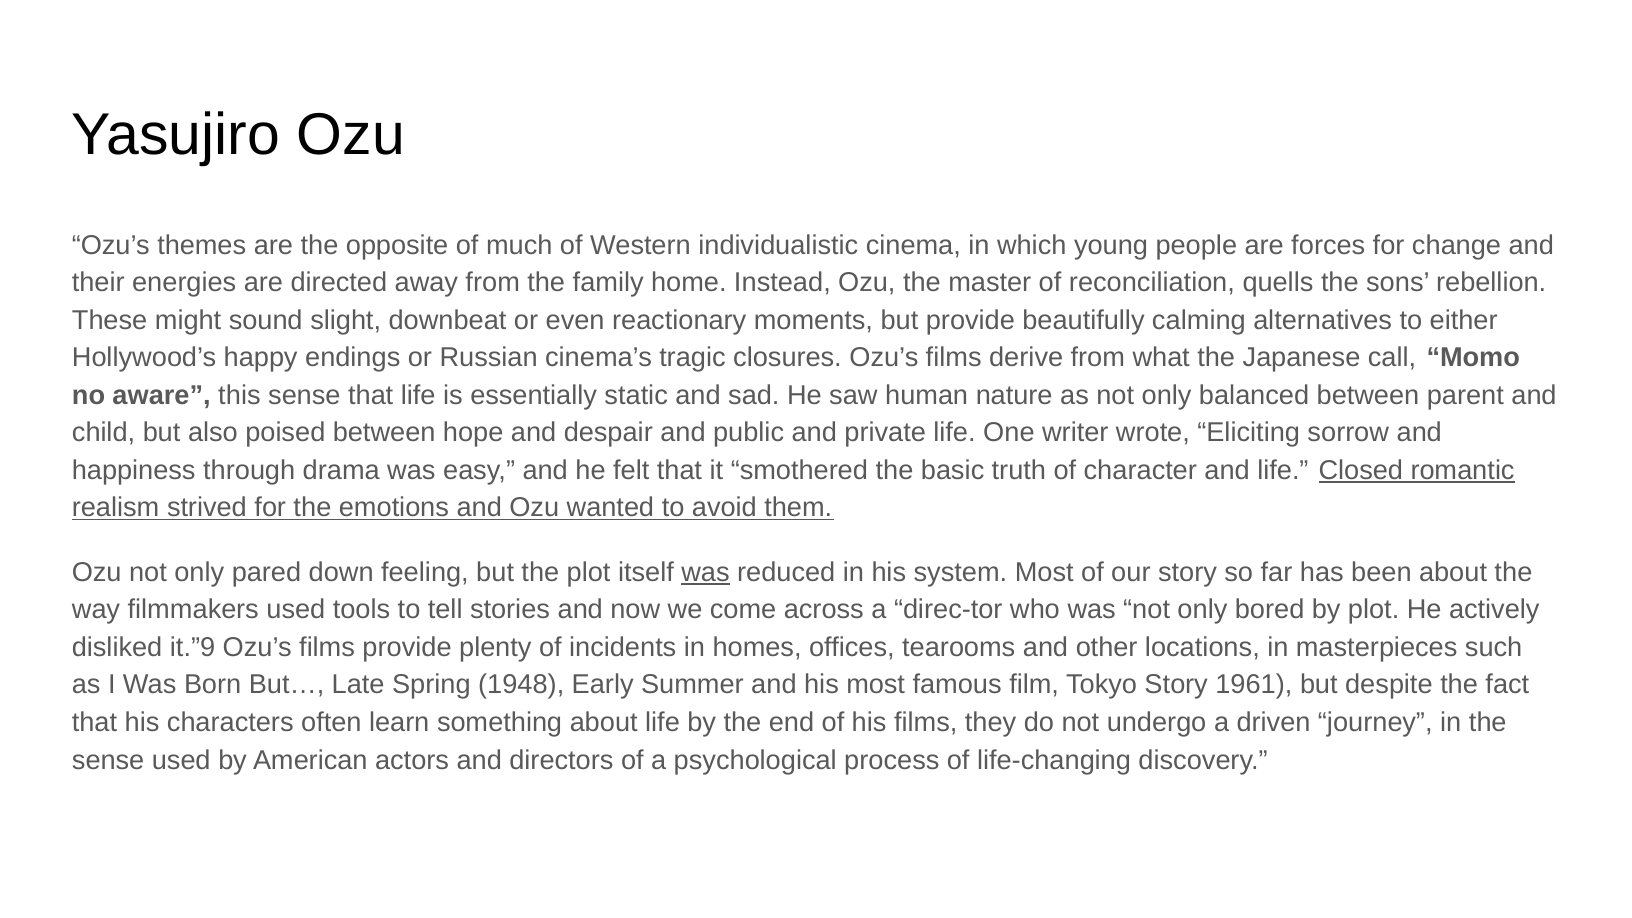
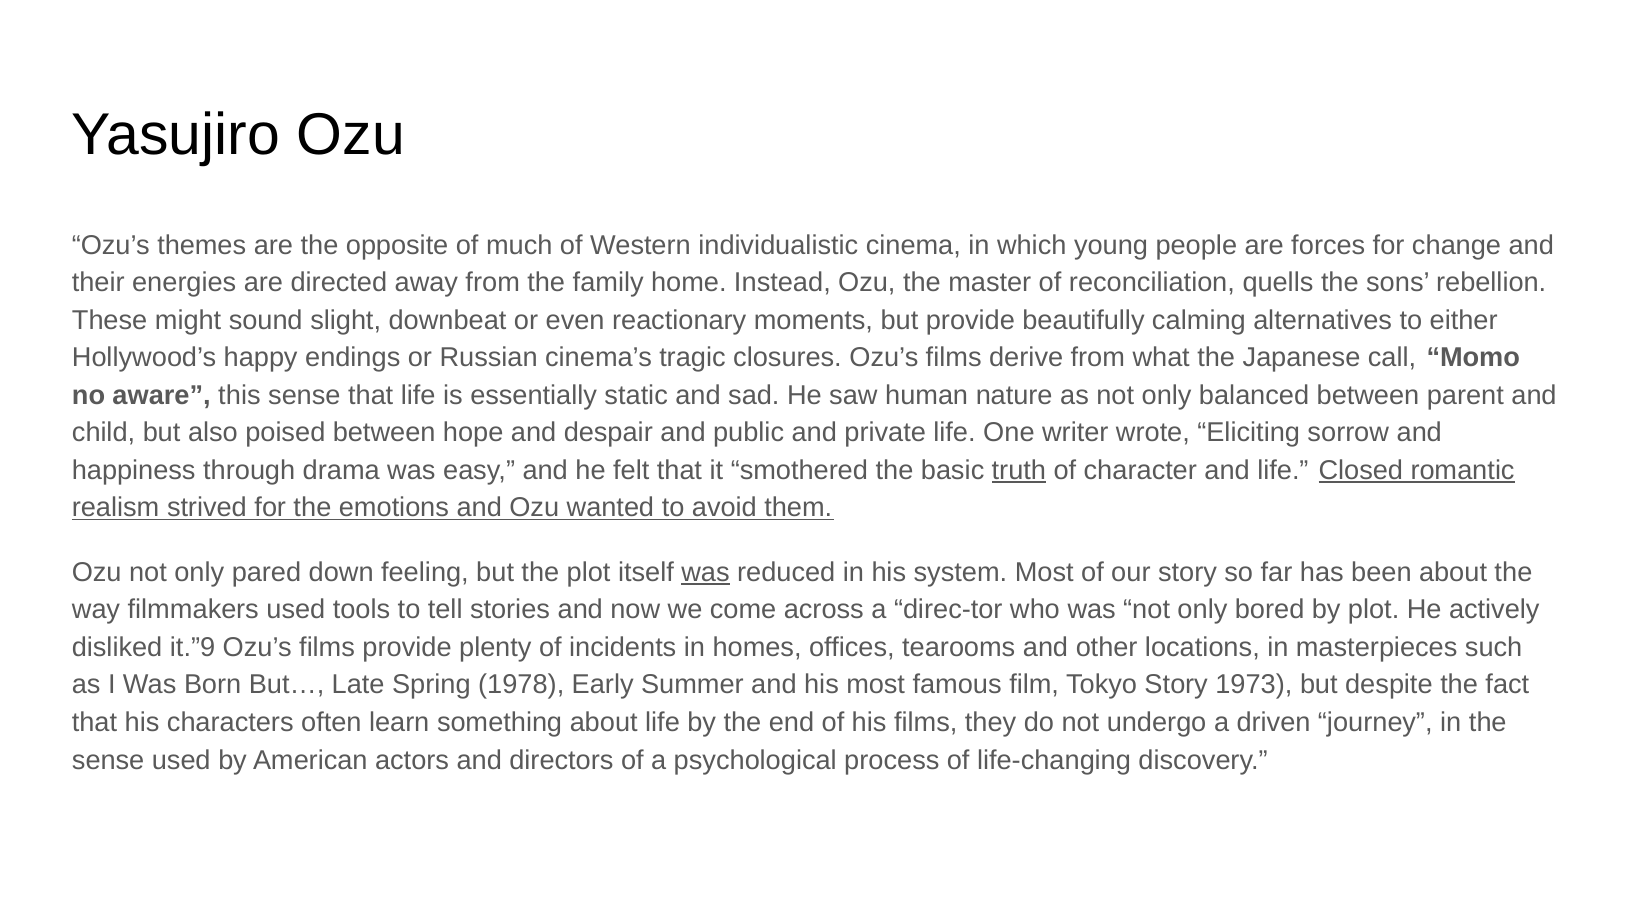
truth underline: none -> present (1019, 470)
1948: 1948 -> 1978 (521, 685)
1961: 1961 -> 1973 (1254, 685)
